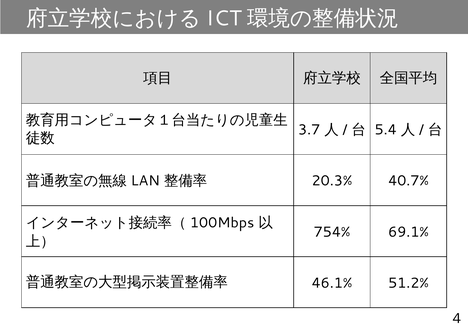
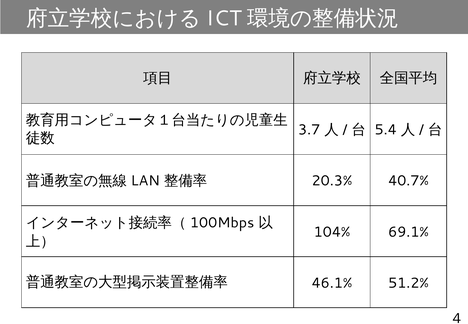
754%: 754% -> 104% (332, 232)
